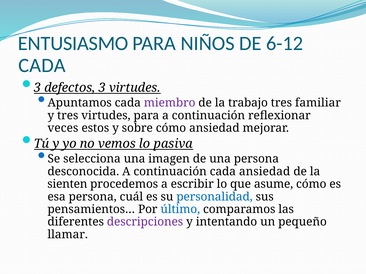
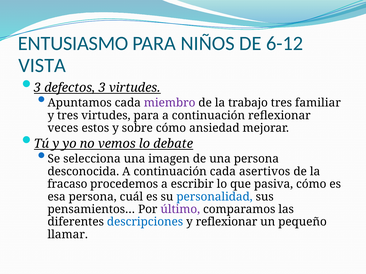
CADA: CADA -> VISTA (42, 66)
pasiva: pasiva -> debate (173, 144)
cada ansiedad: ansiedad -> asertivos (265, 172)
sienten: sienten -> fracaso (67, 184)
asume: asume -> pasiva (274, 184)
último colour: blue -> purple (180, 210)
descripciones colour: purple -> blue (145, 222)
y intentando: intentando -> reflexionar (227, 222)
